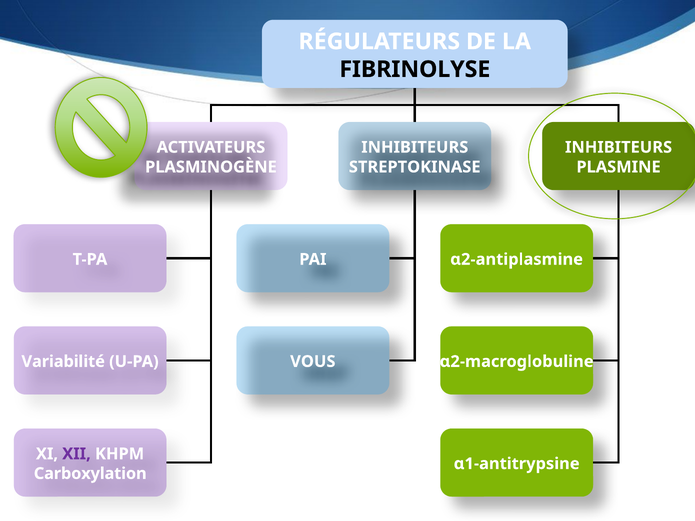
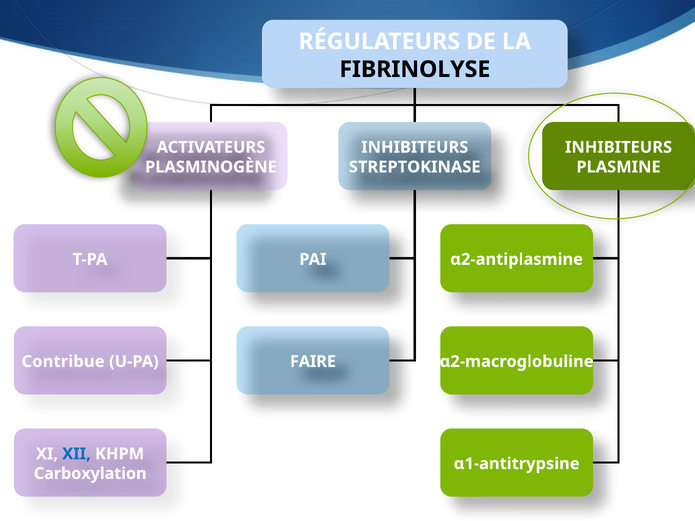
Variabilité: Variabilité -> Contribue (63, 362)
VOUS: VOUS -> FAIRE (313, 362)
XII colour: purple -> blue (77, 454)
